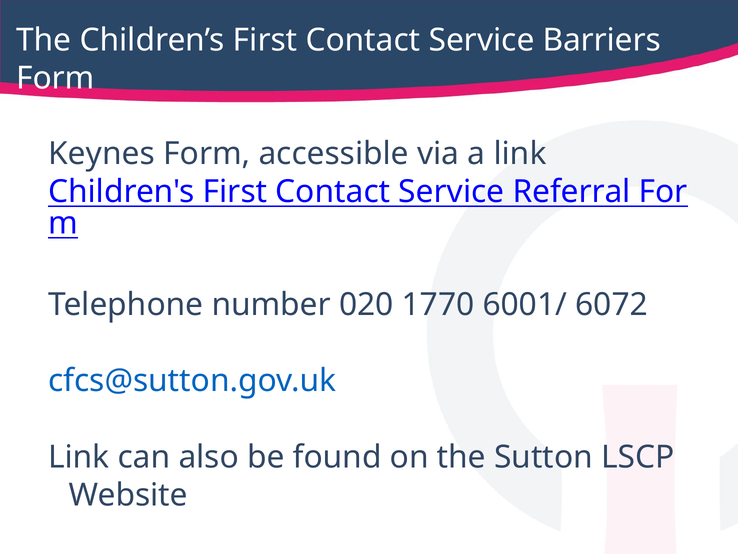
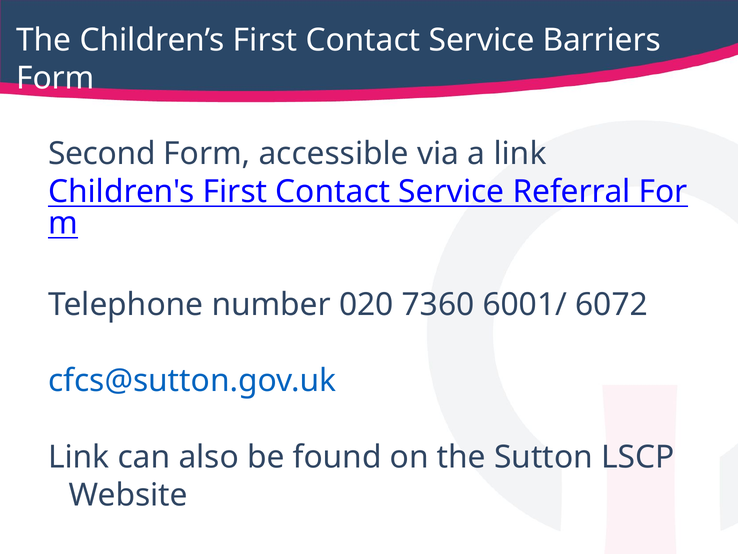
Keynes: Keynes -> Second (102, 153)
1770: 1770 -> 7360 (438, 305)
